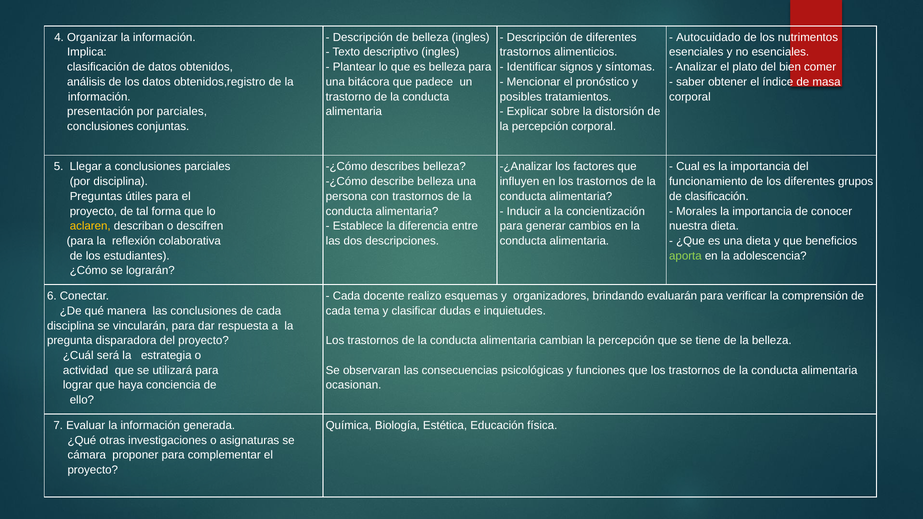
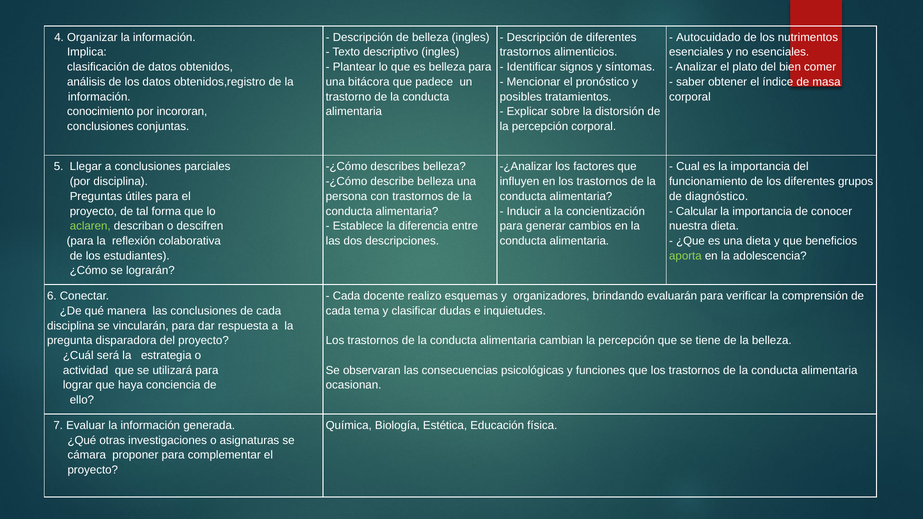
presentación: presentación -> conocimiento (100, 112)
por parciales: parciales -> incororan (182, 112)
de clasificación: clasificación -> diagnóstico (717, 196)
Morales: Morales -> Calcular (697, 211)
aclaren colour: yellow -> light green (90, 226)
